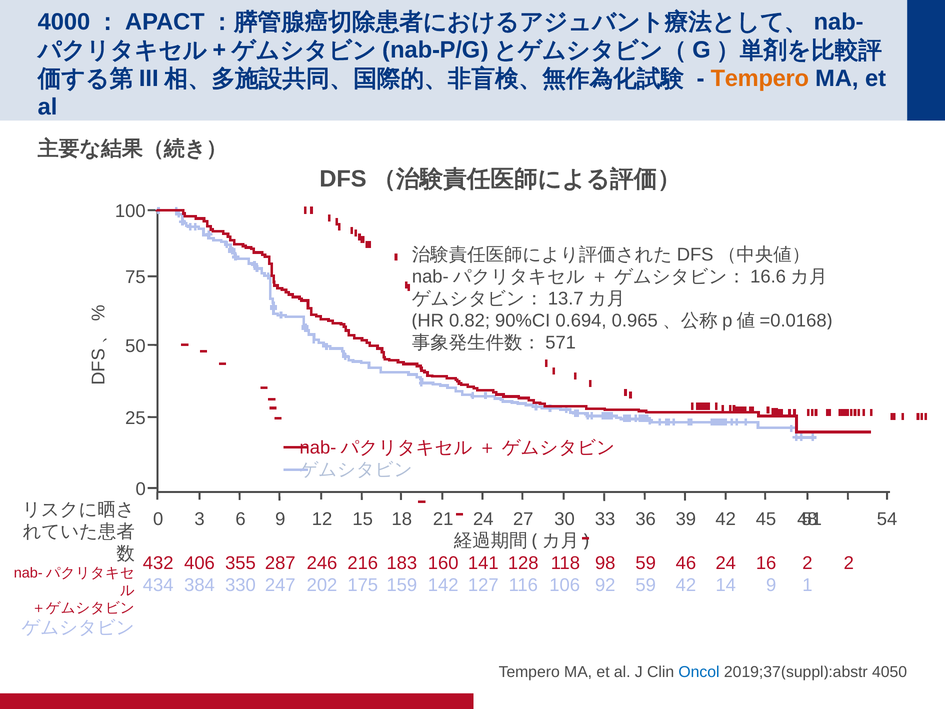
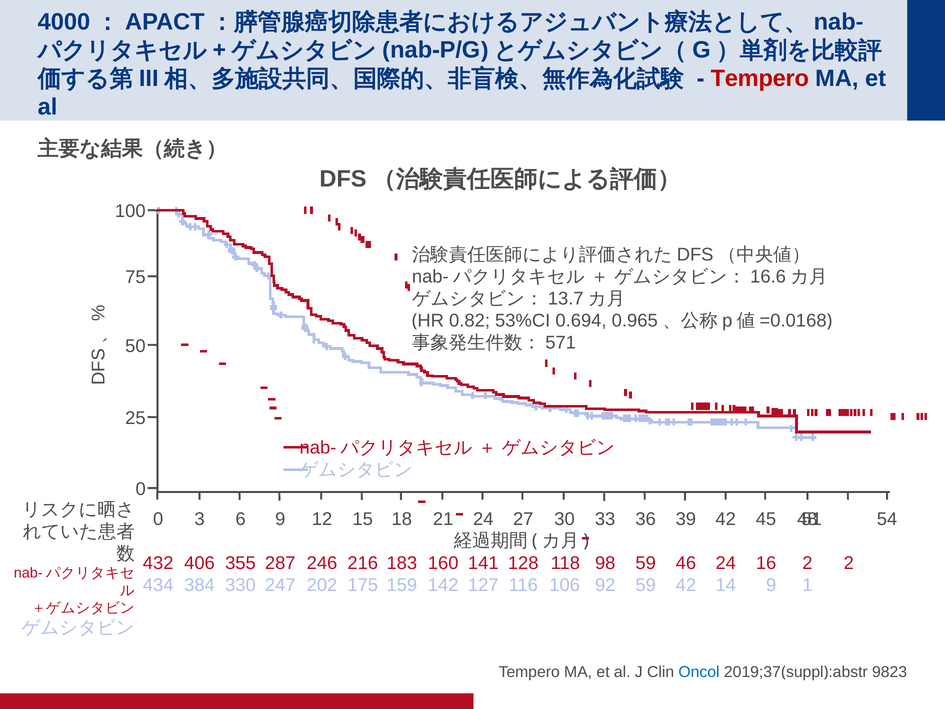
Tempero colour: orange -> red (760, 78)
90%CI: 90%CI -> 53%CI (523, 321)
4050: 4050 -> 9823 (890, 672)
